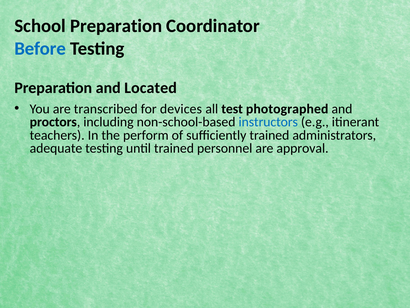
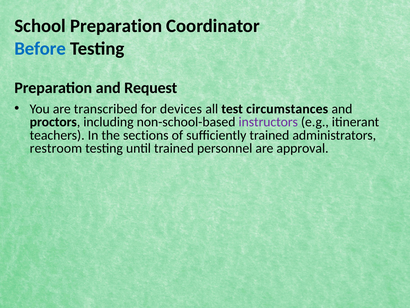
Located: Located -> Request (151, 88)
photographed: photographed -> circumstances (287, 109)
instructors colour: blue -> purple (268, 122)
perform: perform -> sections (146, 135)
adequate: adequate -> restroom (56, 148)
